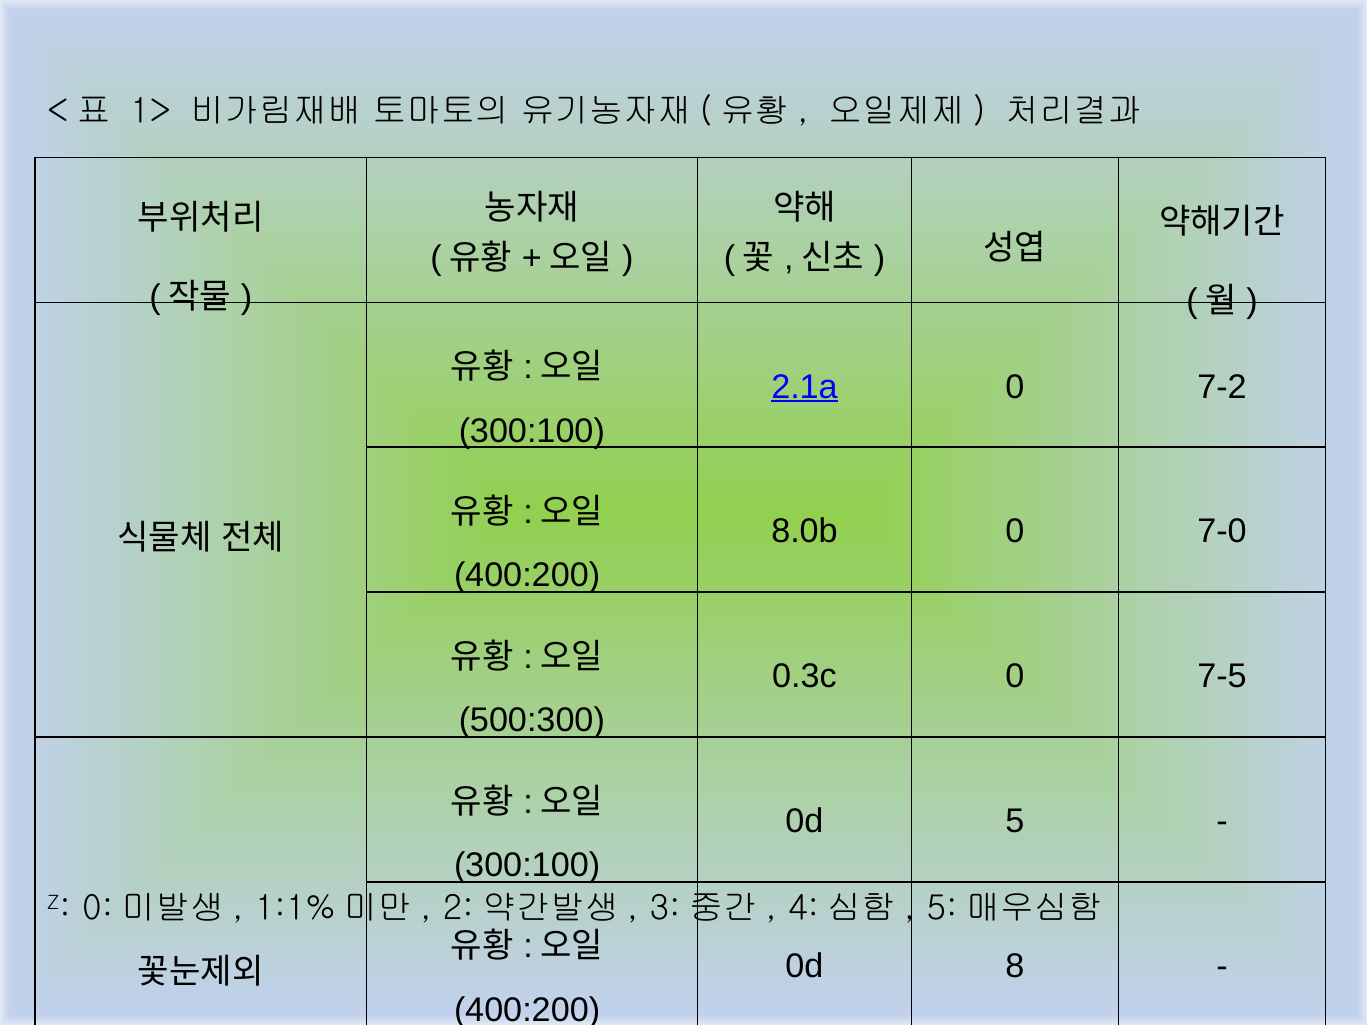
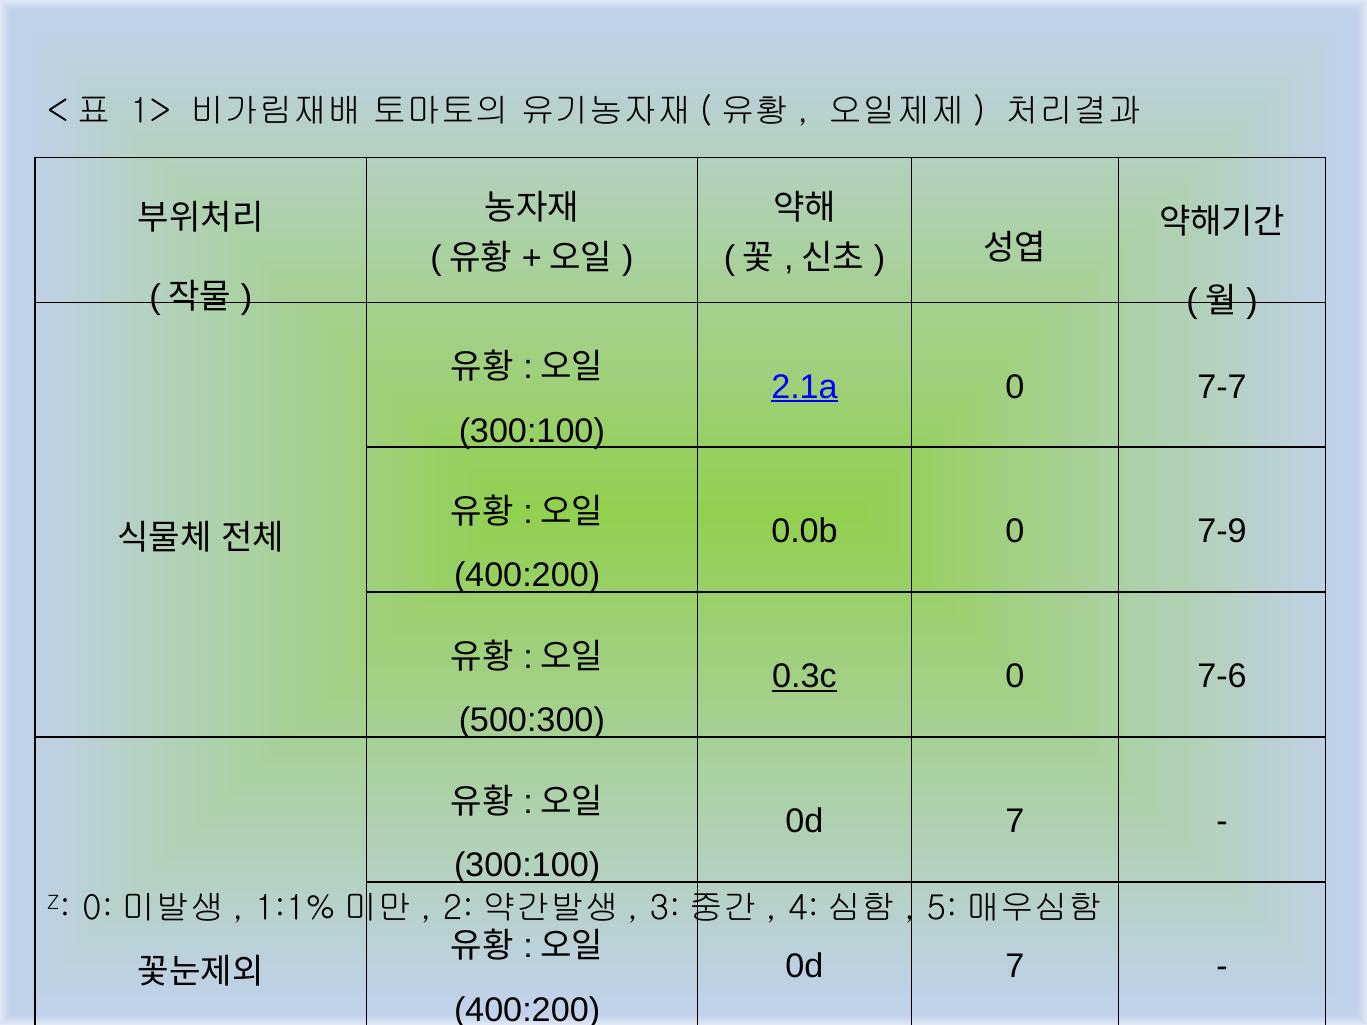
7-2: 7-2 -> 7-7 (1222, 387)
8.0b: 8.0b -> 0.0b (804, 532)
7-0: 7-0 -> 7-9 (1222, 532)
0.3c underline: none -> present (804, 677)
7-5: 7-5 -> 7-6 (1222, 677)
5: 5 -> 7 (1015, 822)
8: 8 -> 7 (1015, 967)
